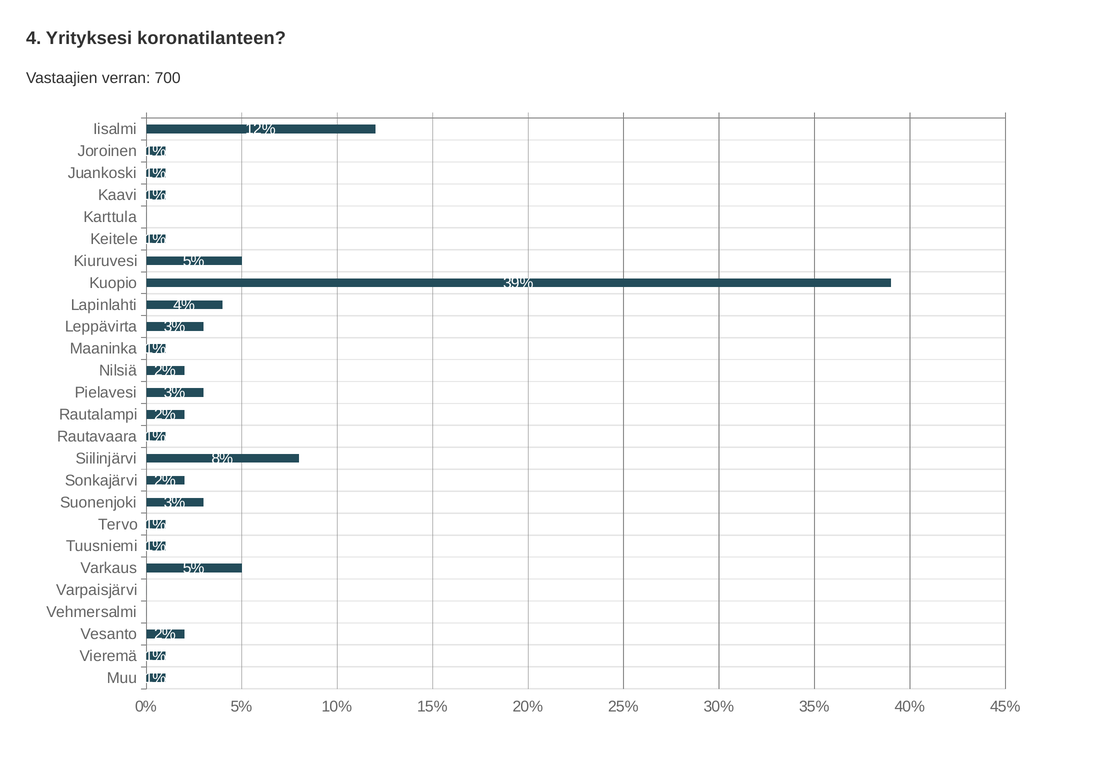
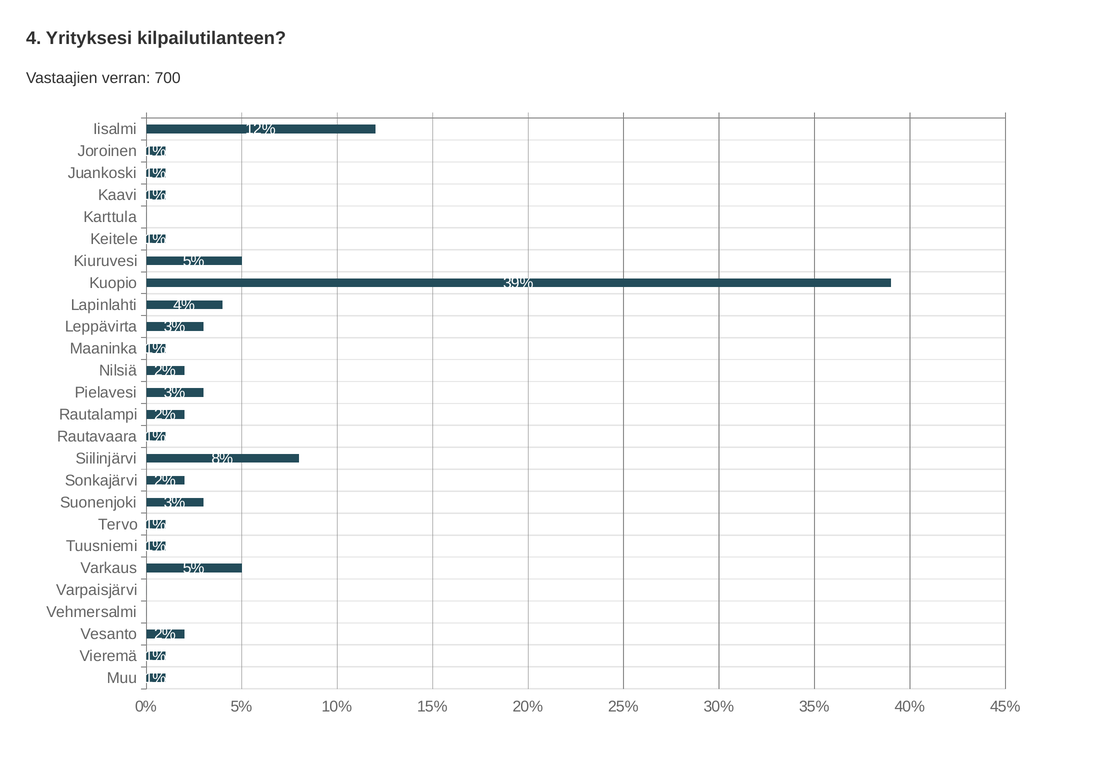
koronatilanteen: koronatilanteen -> kilpailutilanteen (212, 38)
